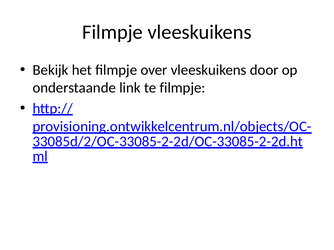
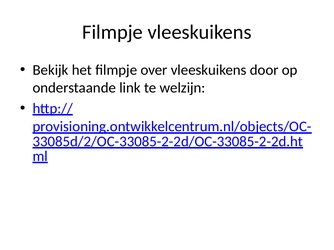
te filmpje: filmpje -> welzijn (182, 88)
